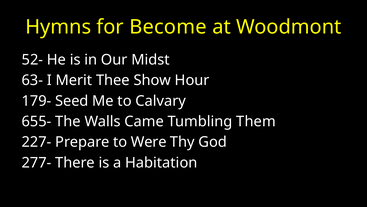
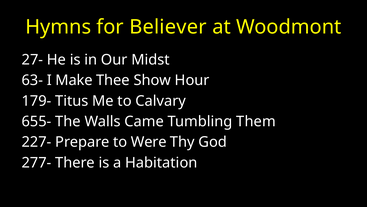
Become: Become -> Believer (168, 27)
52-: 52- -> 27- (32, 60)
Merit: Merit -> Make (74, 80)
Seed: Seed -> Titus (72, 101)
